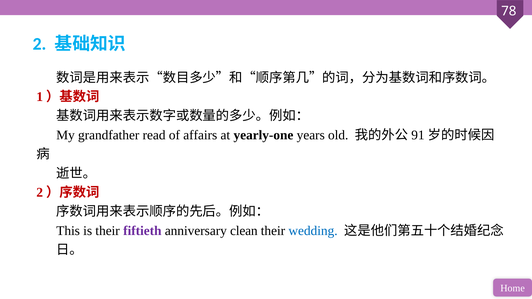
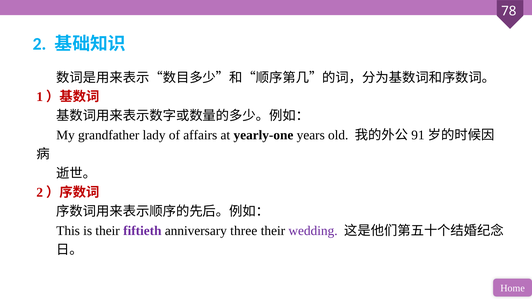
read: read -> lady (154, 135)
clean: clean -> three (244, 231)
wedding colour: blue -> purple (313, 231)
